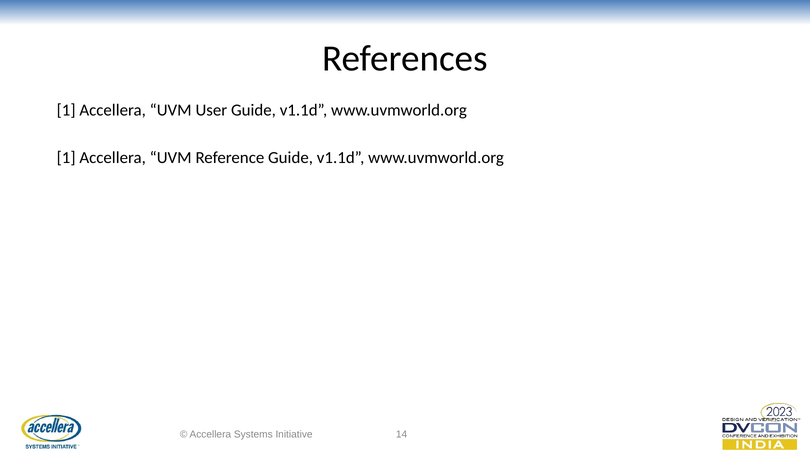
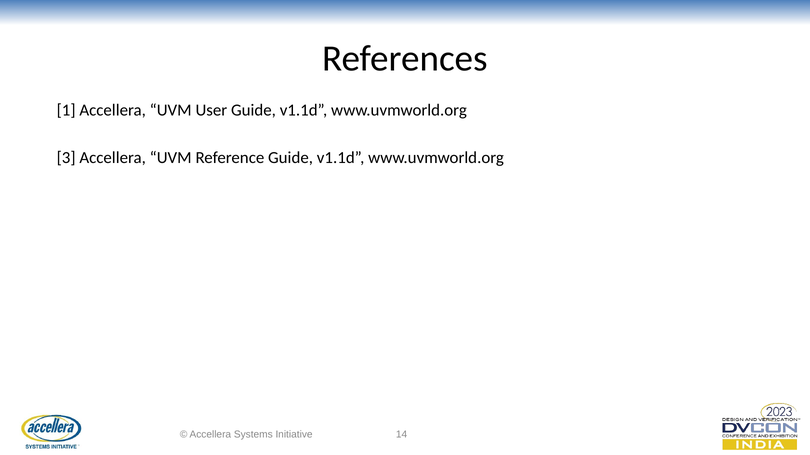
1: 1 -> 3 (66, 158)
